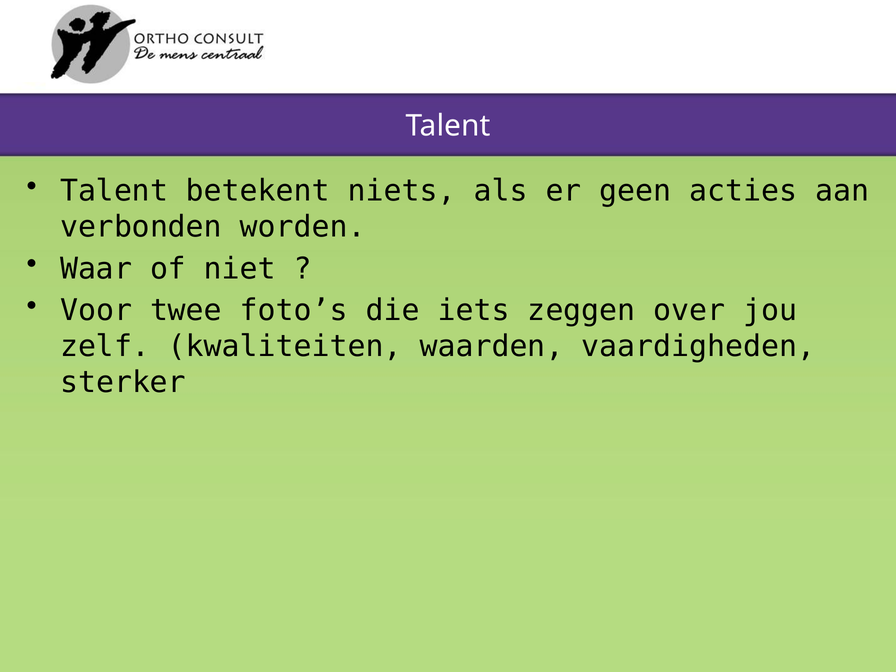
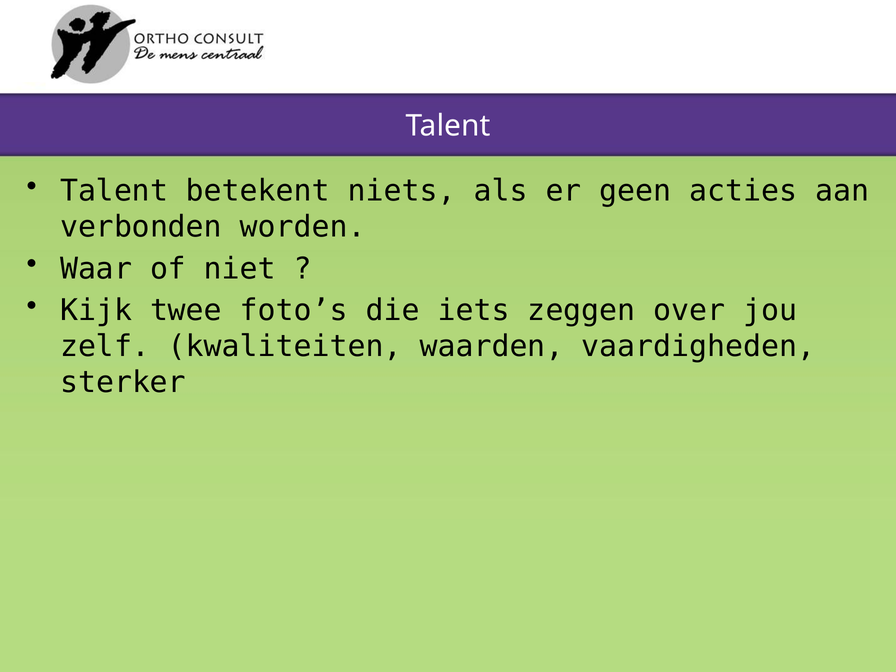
Voor: Voor -> Kijk (96, 311)
